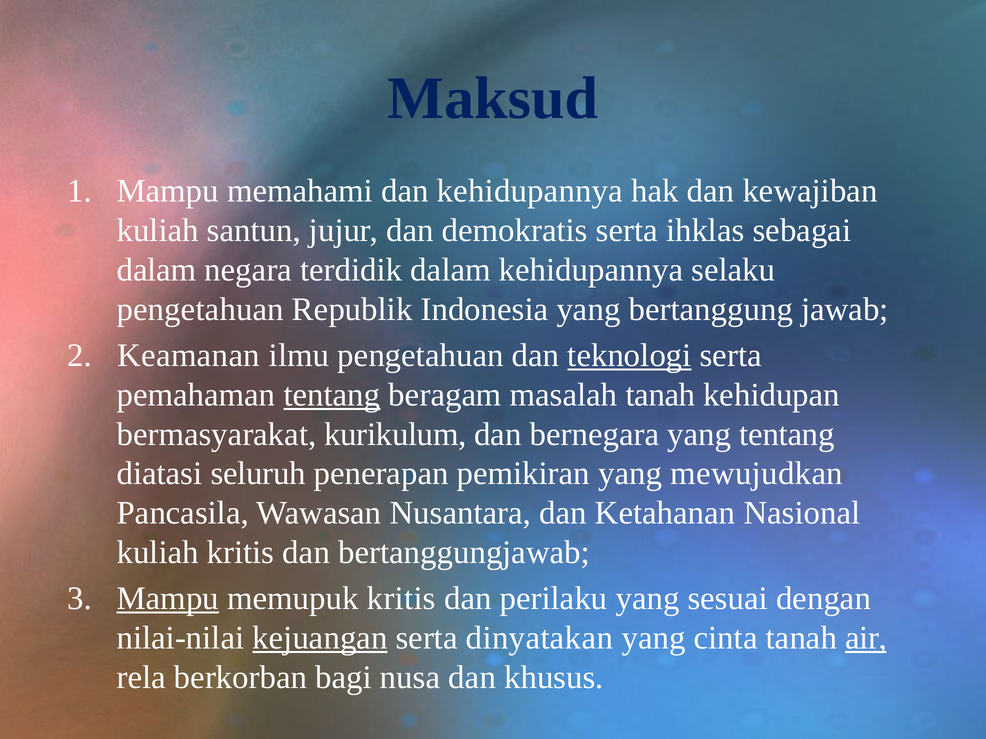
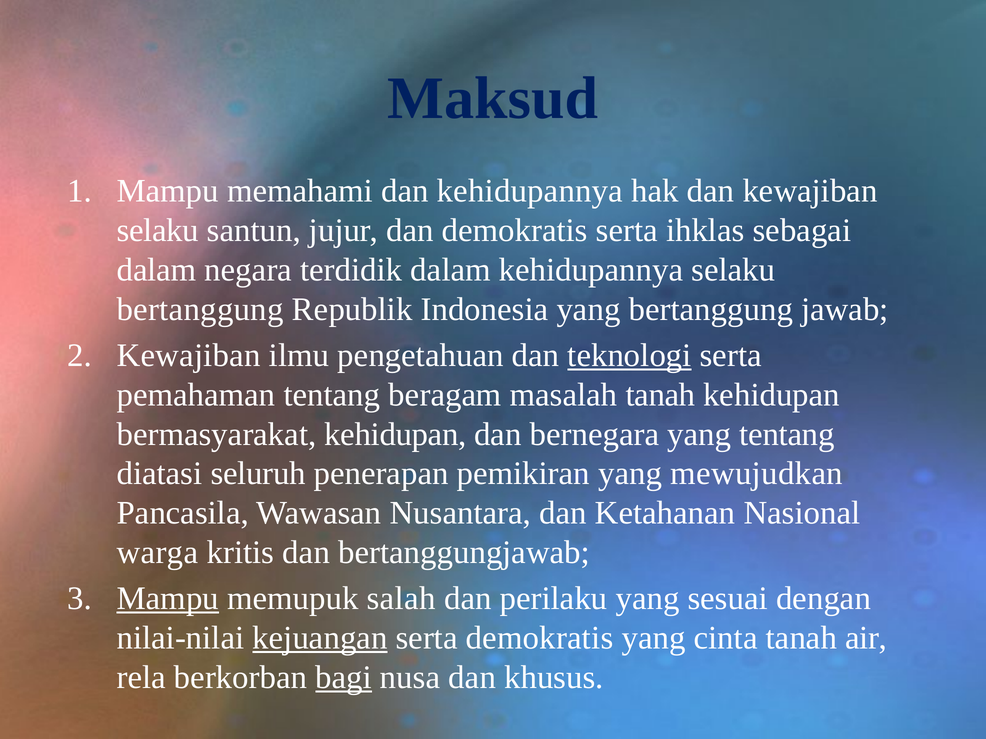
kuliah: kuliah -> selaku (158, 231)
pengetahuan: pengetahuan -> bertanggung (200, 310)
Keamanan: Keamanan -> Kewajiban (189, 356)
tentang underline: present -> none (332, 395)
bermasyarakat kurikulum: kurikulum -> kehidupan (395, 434)
kuliah: kuliah -> warga (157, 553)
memupuk kritis: kritis -> salah (401, 599)
serta dinyatakan: dinyatakan -> demokratis (540, 638)
air underline: present -> none (866, 638)
bagi underline: none -> present (344, 678)
